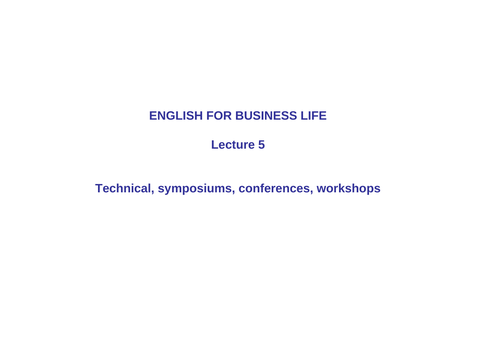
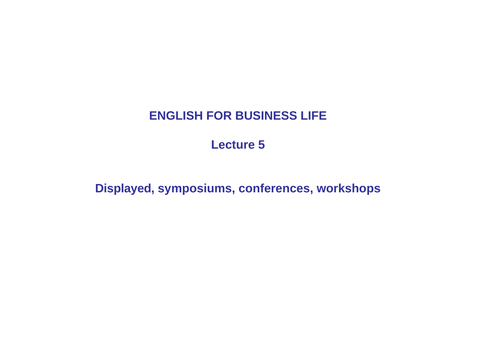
Technical: Technical -> Displayed (125, 189)
